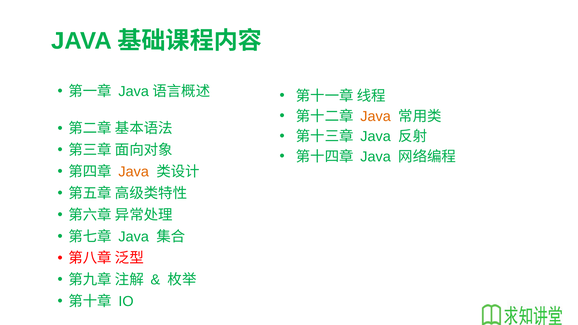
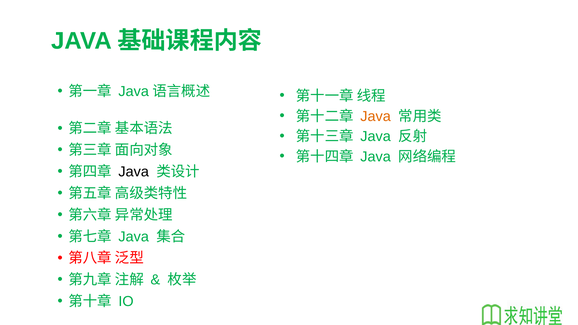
Java colour: orange -> black (134, 172)
